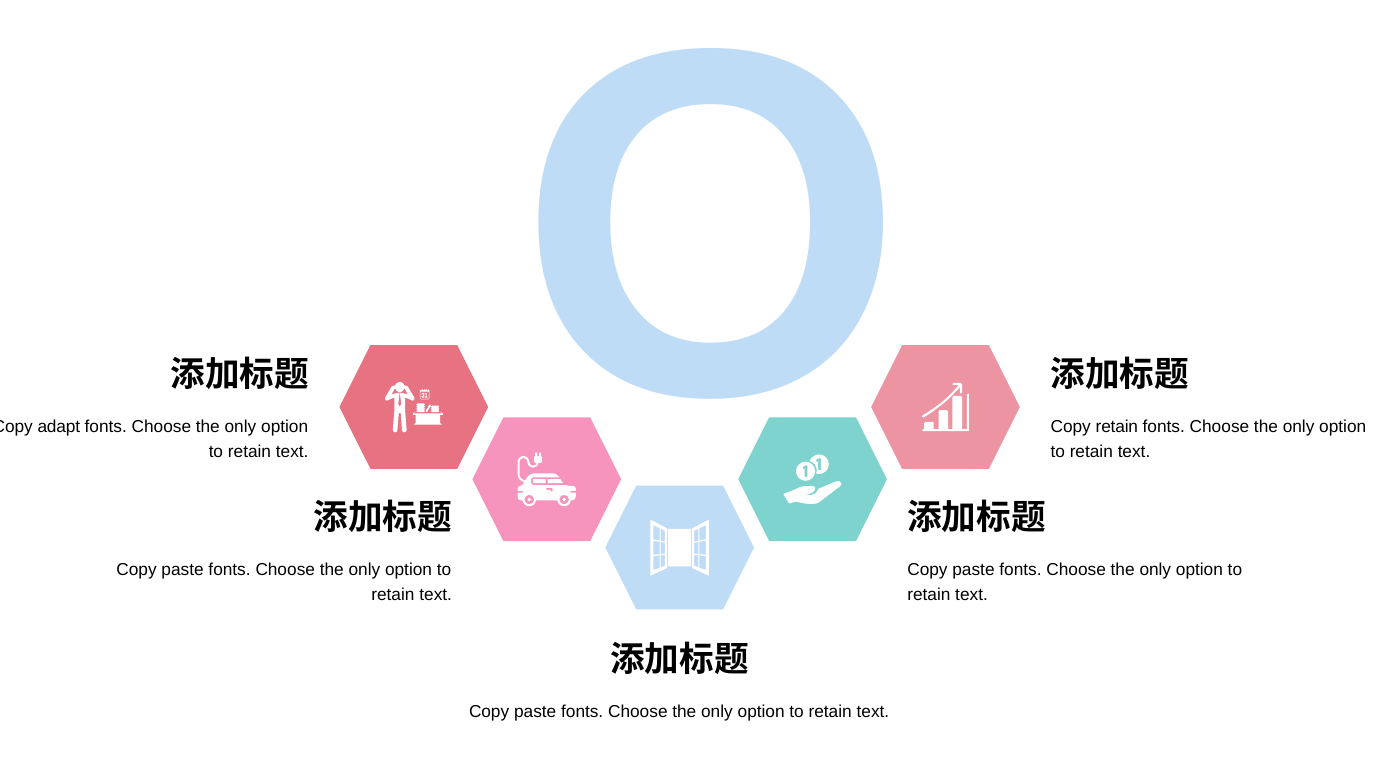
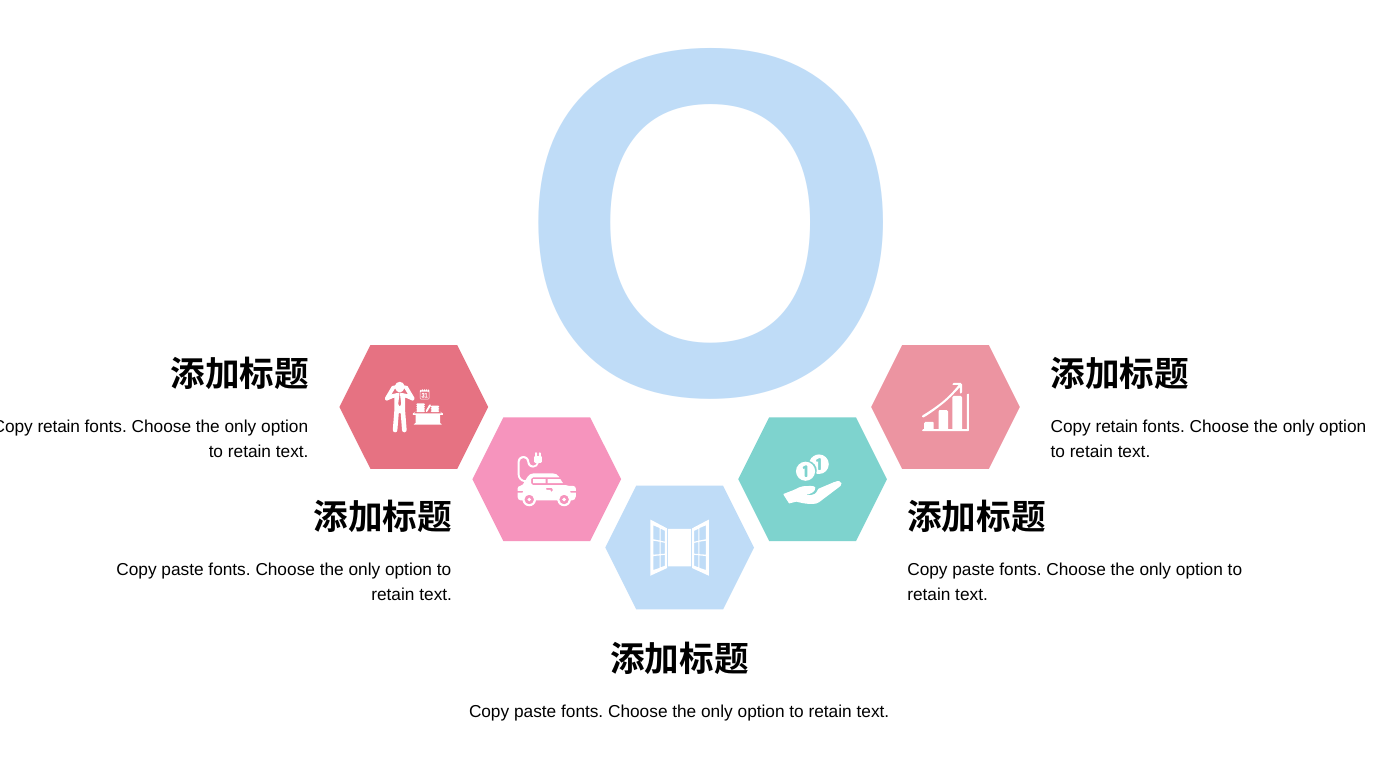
adapt: adapt -> retain (59, 427)
